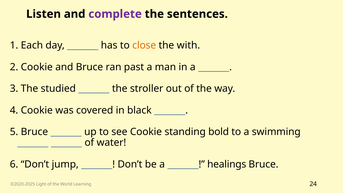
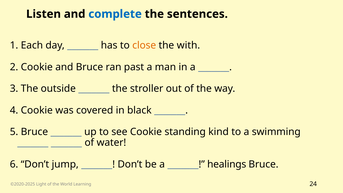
complete colour: purple -> blue (115, 14)
studied: studied -> outside (58, 89)
bold: bold -> kind (219, 132)
